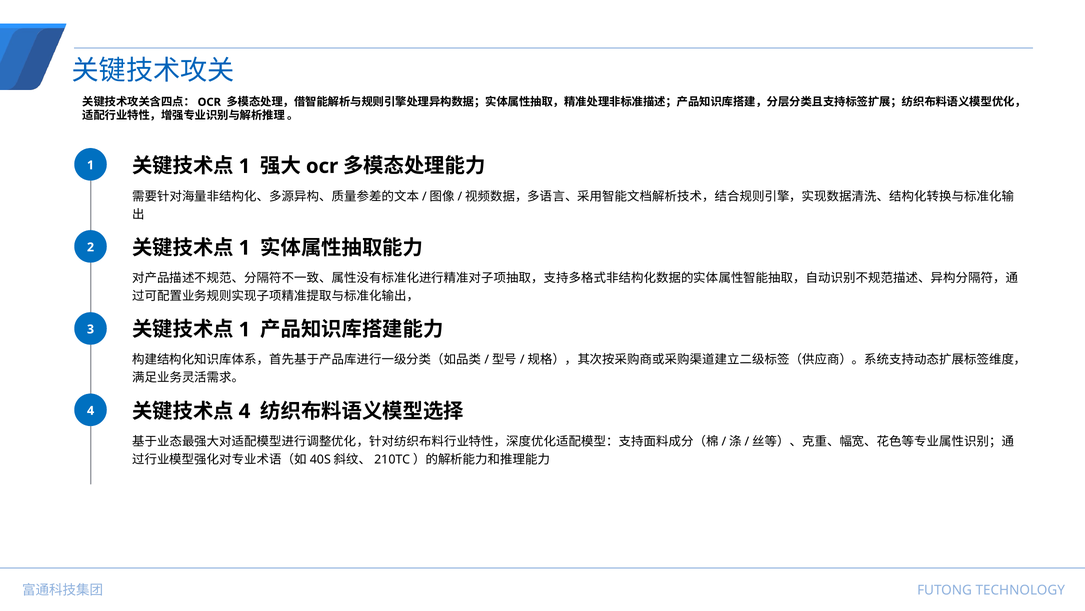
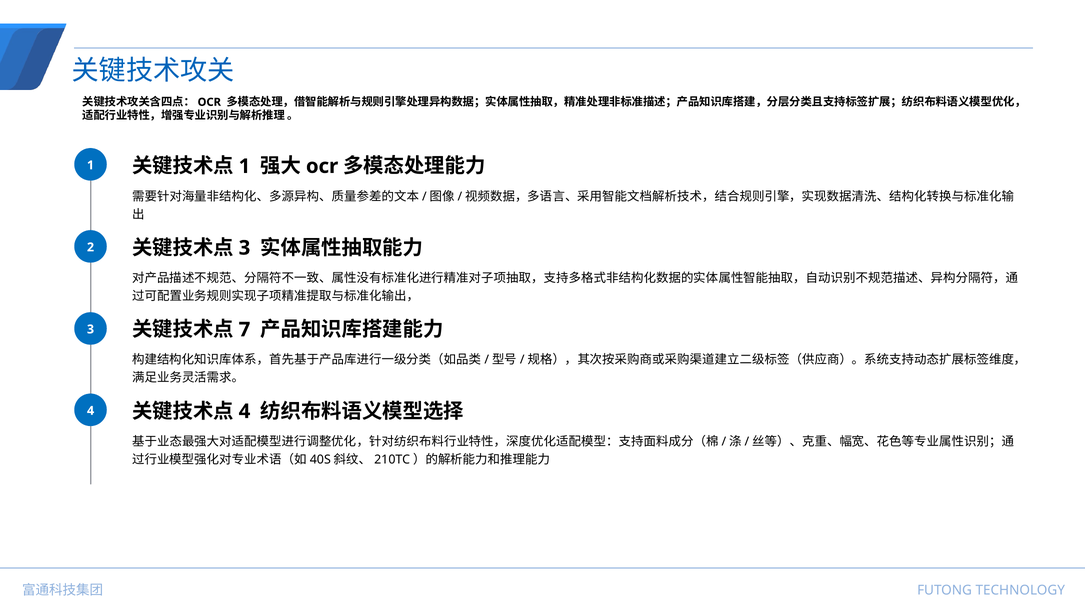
1: 1 -> 3 (244, 248)
1: 1 -> 7 (244, 329)
